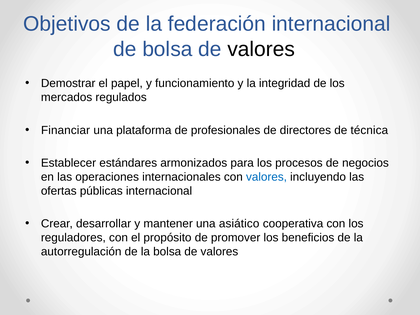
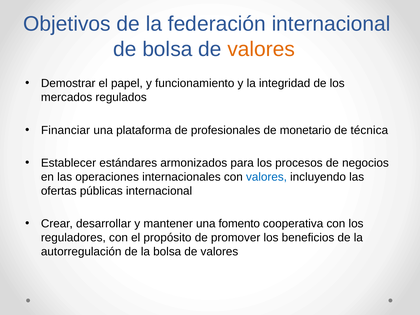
valores colour: black -> orange (261, 49)
directores: directores -> monetario (305, 130)
asiático: asiático -> fomento (239, 224)
